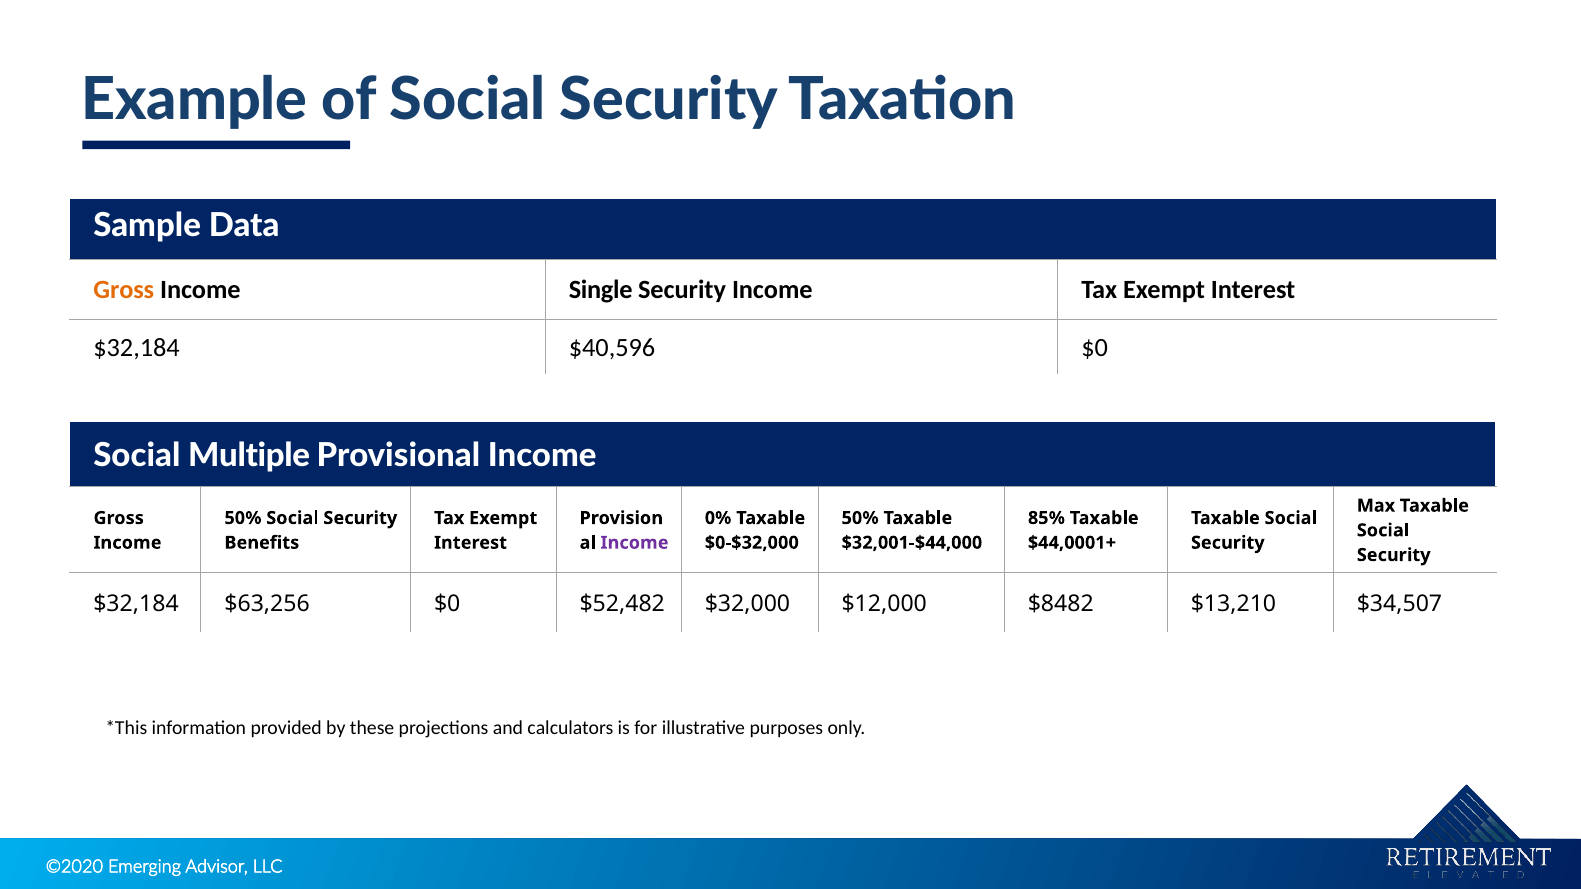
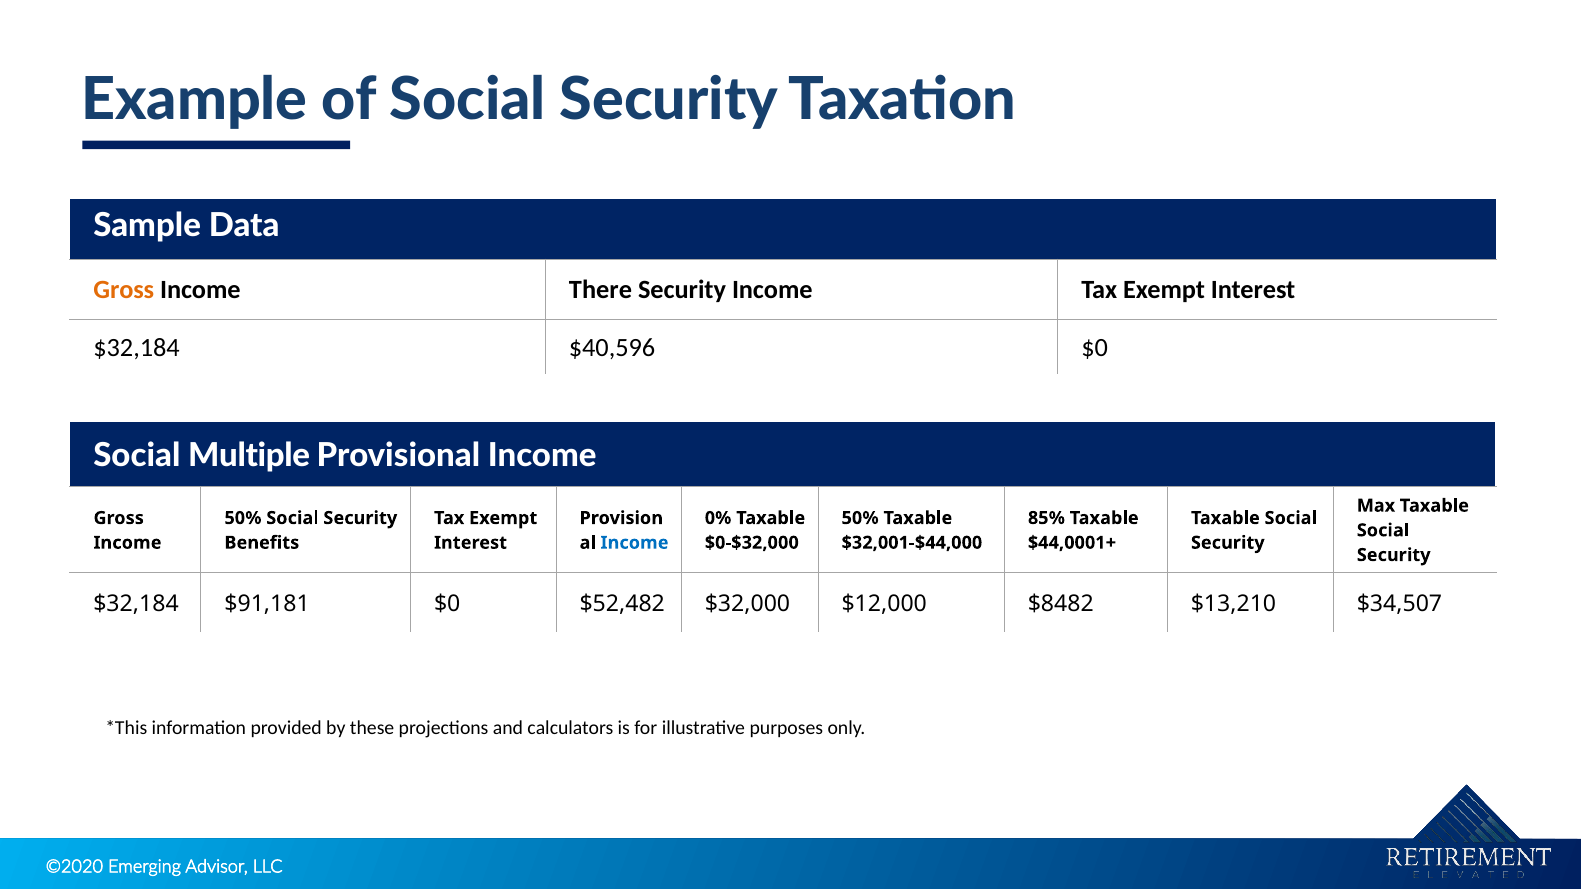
Single: Single -> There (601, 290)
Income colour: purple -> blue (635, 543)
$63,256: $63,256 -> $91,181 (267, 604)
